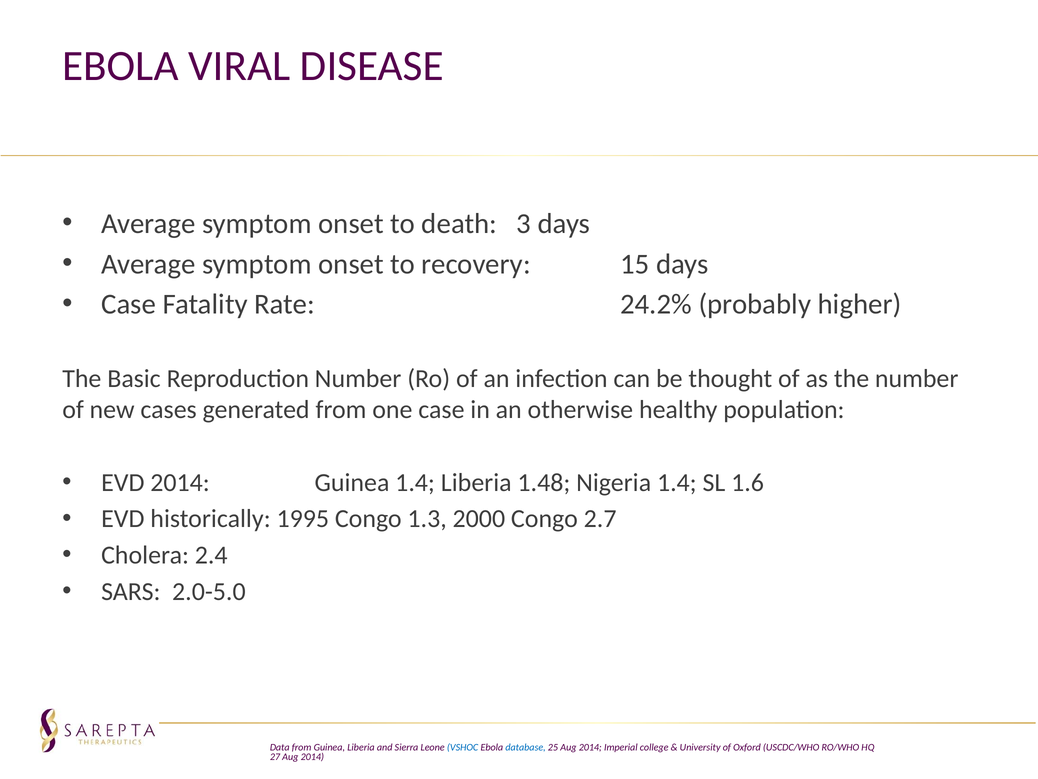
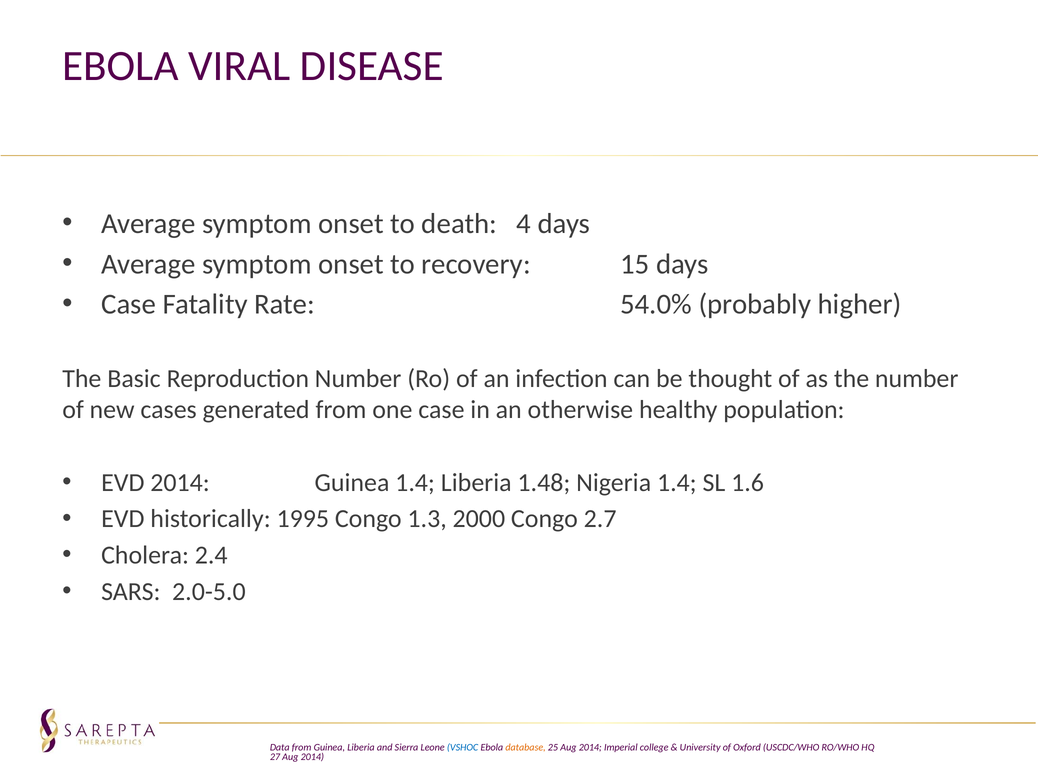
3: 3 -> 4 (524, 223)
24.2%: 24.2% -> 54.0% (656, 304)
database colour: blue -> orange (526, 747)
